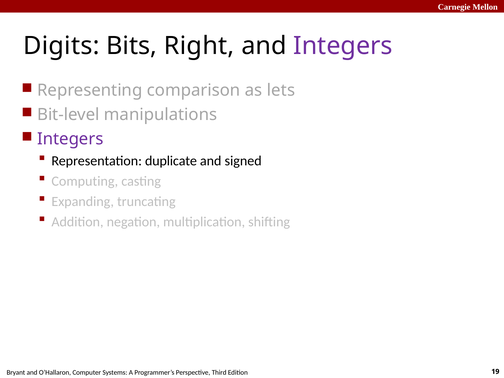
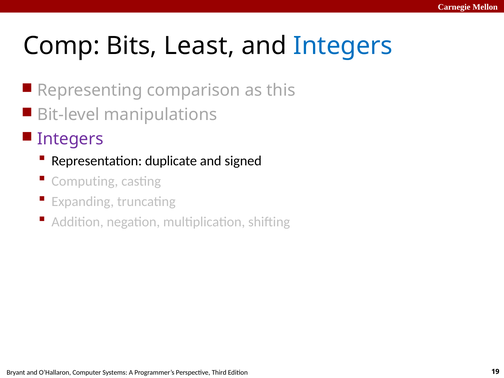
Digits: Digits -> Comp (61, 46)
Right: Right -> Least (199, 46)
Integers colour: purple -> blue (343, 46)
lets: lets -> this (281, 90)
